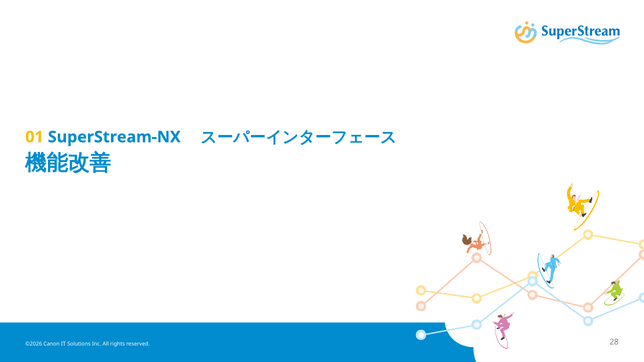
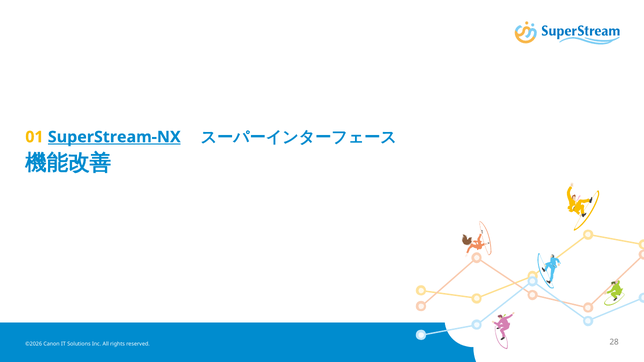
SuperStream-NX underline: none -> present (114, 137)
